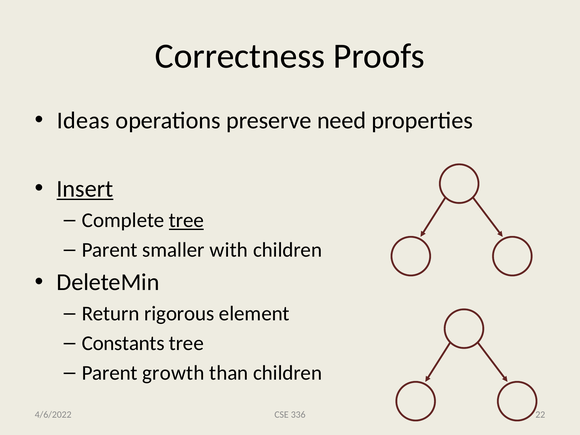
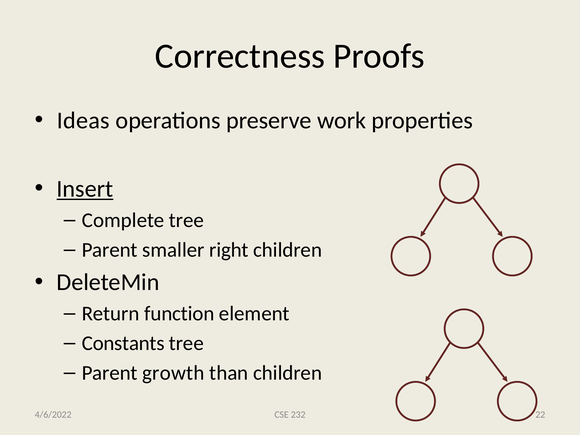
need: need -> work (342, 121)
tree underline: present -> none (186, 220)
with: with -> right (229, 250)
rigorous: rigorous -> function (179, 314)
336: 336 -> 232 (298, 415)
